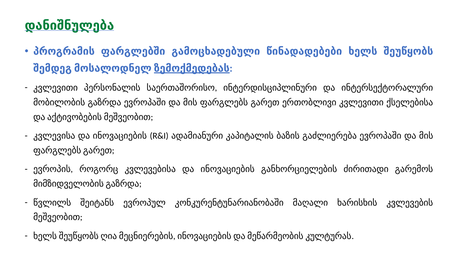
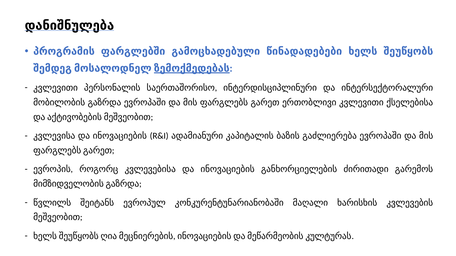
დანიშნულება colour: green -> black (69, 26)
